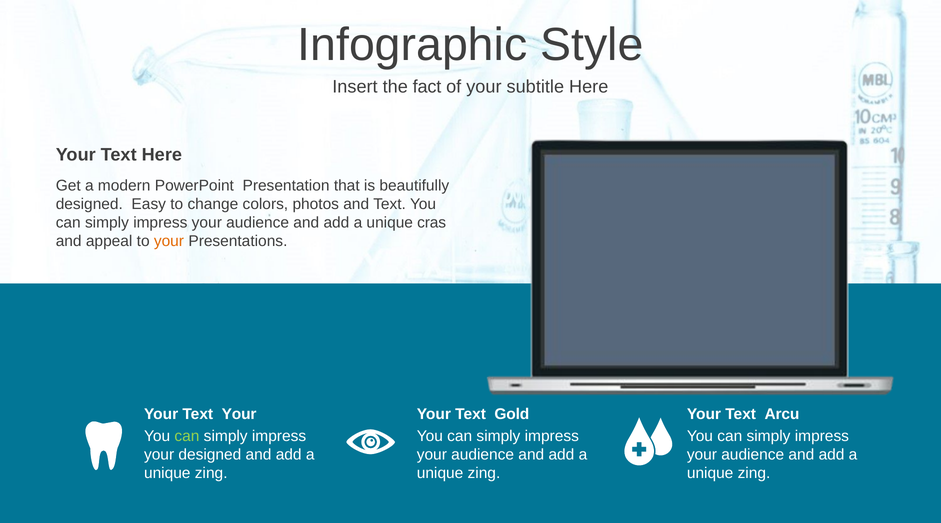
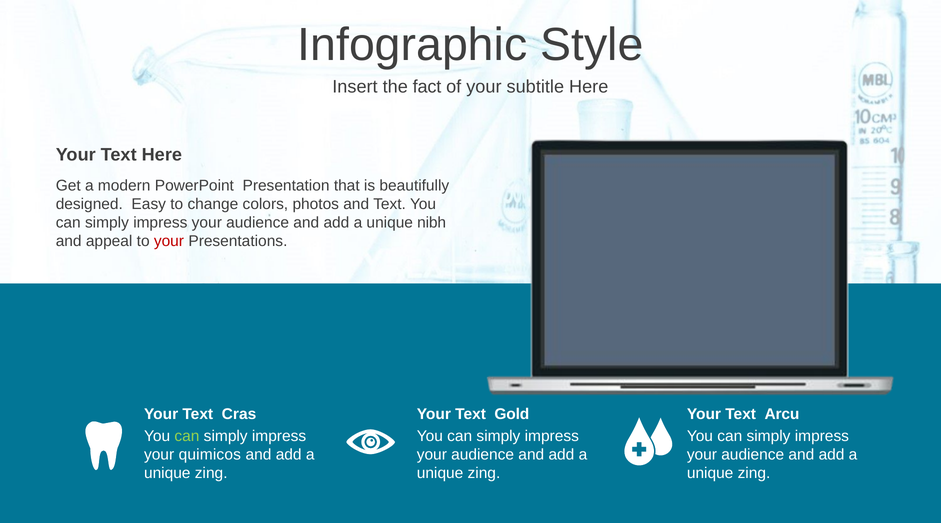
cras: cras -> nibh (432, 223)
your colour: orange -> red (169, 241)
Text Your: Your -> Cras (239, 414)
your designed: designed -> quimicos (210, 455)
